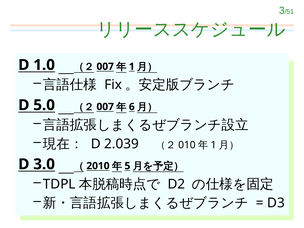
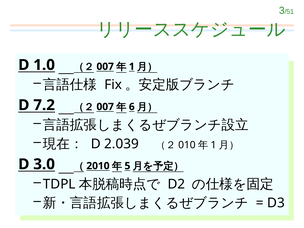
5.0: 5.0 -> 7.2 (44, 105)
